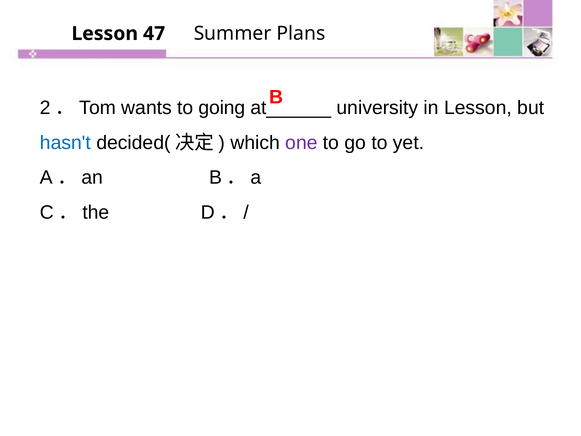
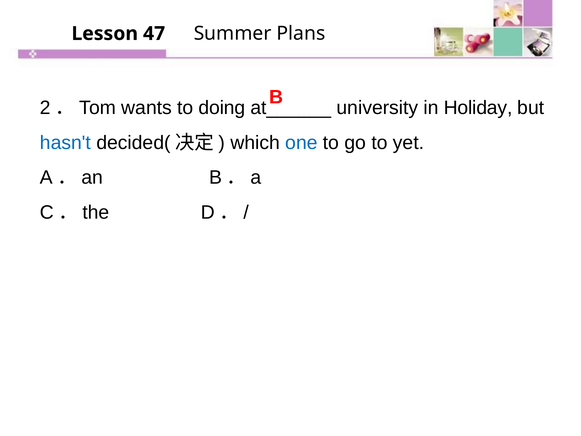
going: going -> doing (222, 108)
in Lesson: Lesson -> Holiday (478, 108)
one colour: purple -> blue (301, 143)
